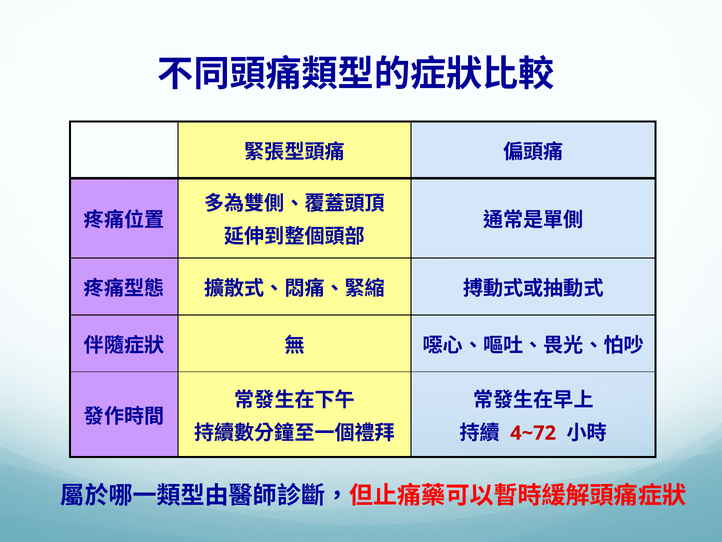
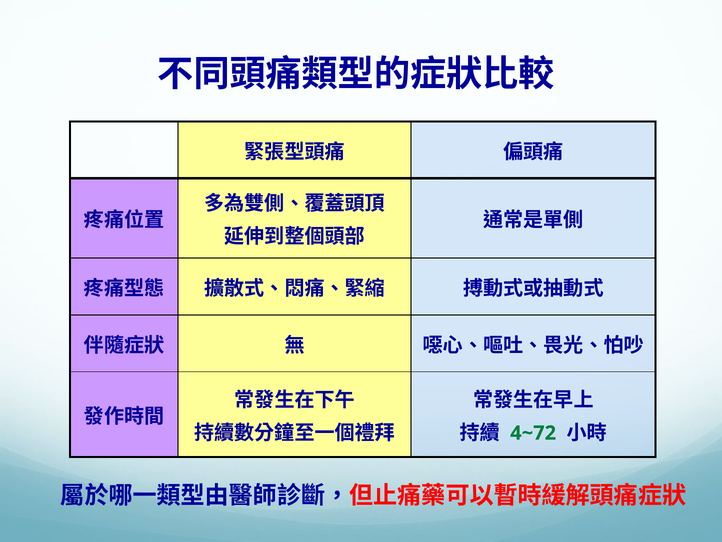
4~72 colour: red -> green (533, 433)
